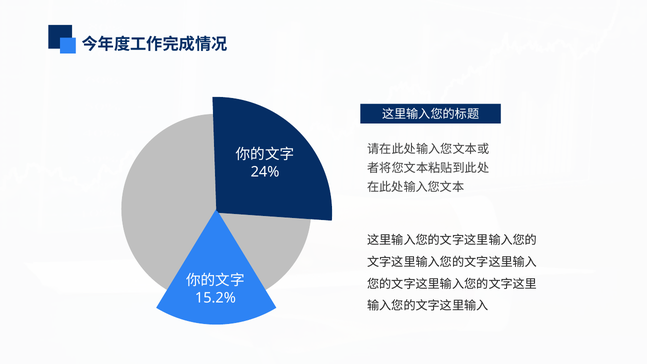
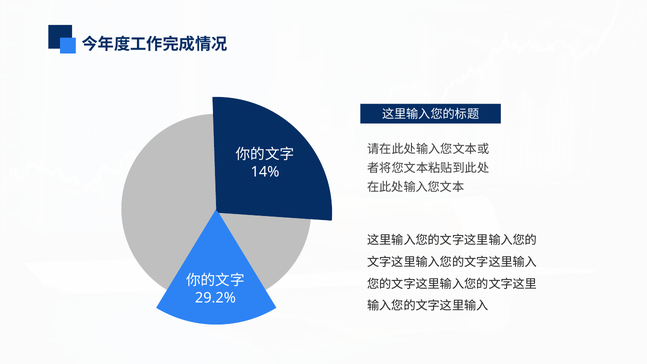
24%: 24% -> 14% (265, 172)
15.2%: 15.2% -> 29.2% (215, 298)
